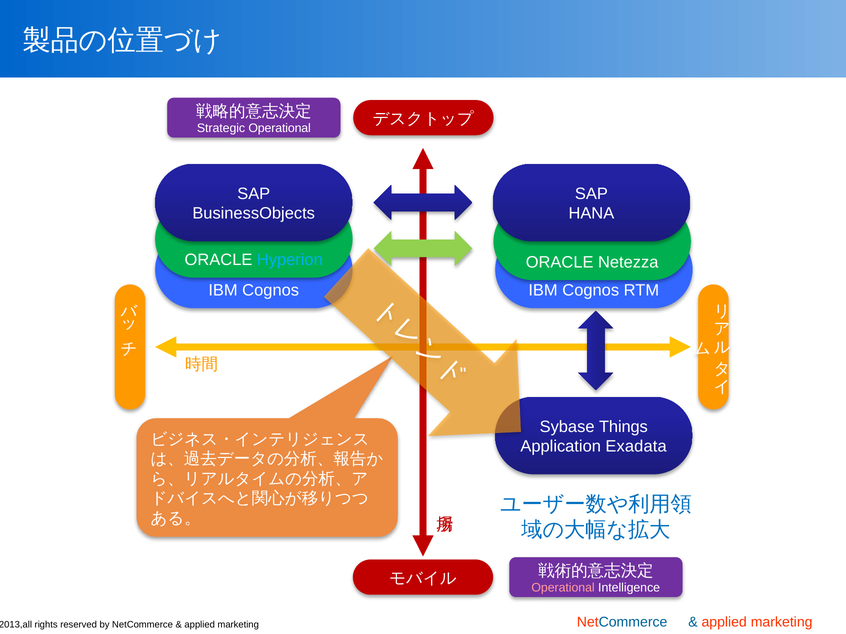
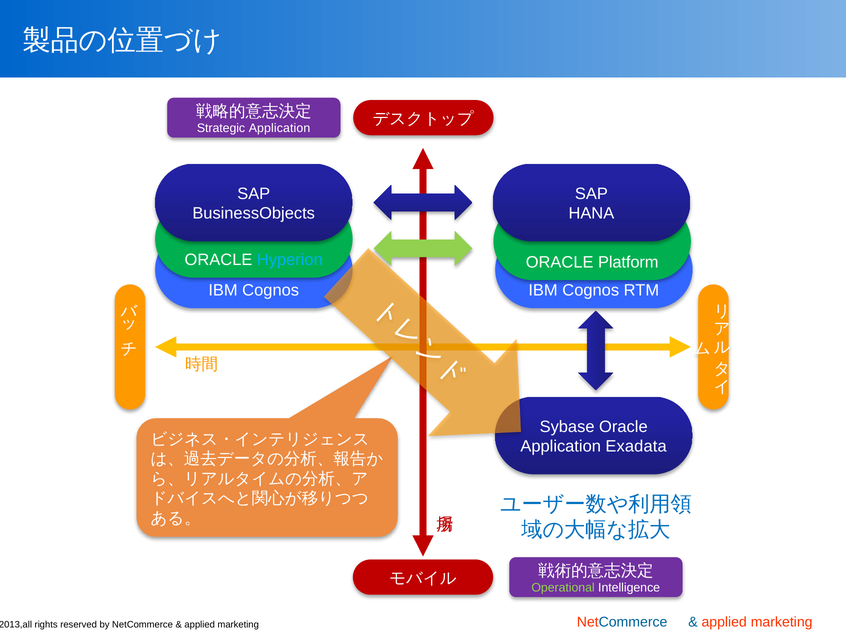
Strategic Operational: Operational -> Application (279, 128)
Netezza: Netezza -> Platform (628, 262)
Sybase Things: Things -> Oracle (623, 427)
Operational colour: pink -> light green (563, 588)
